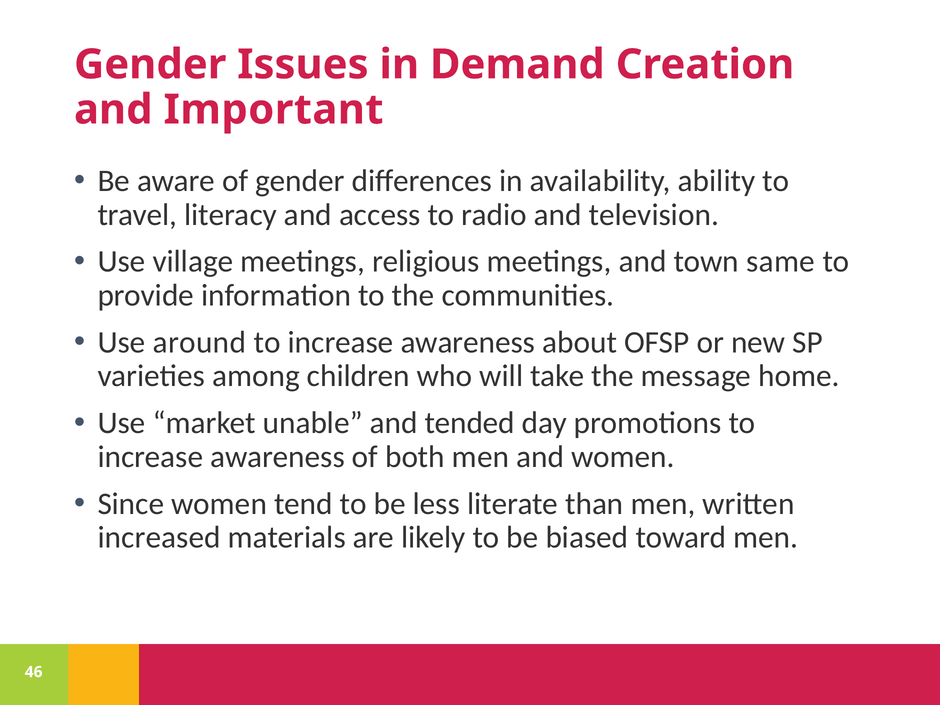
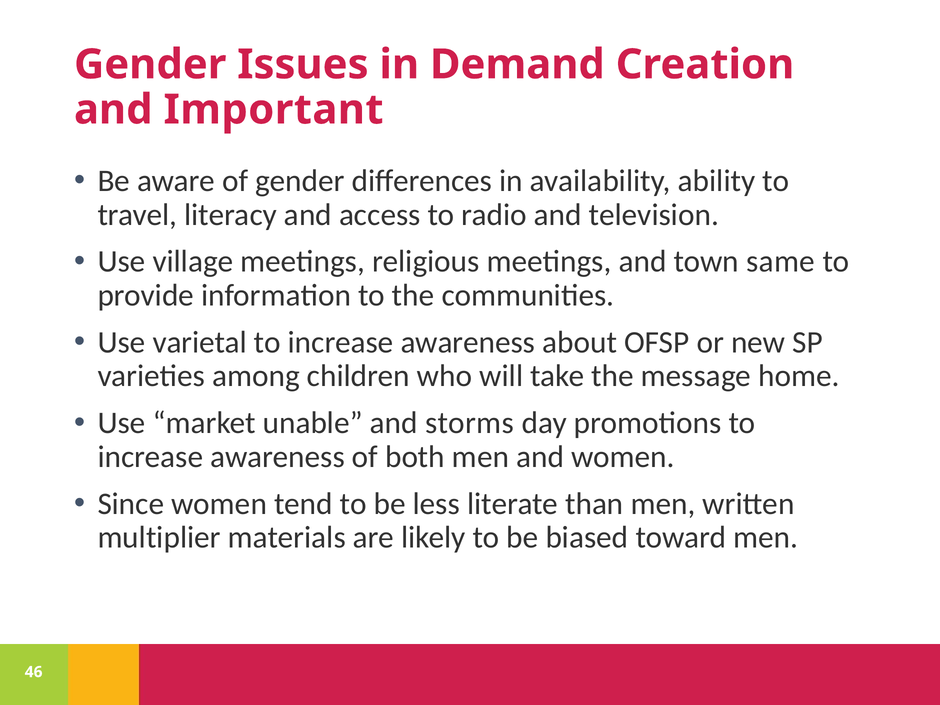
around: around -> varietal (200, 342)
tended: tended -> storms (470, 423)
increased: increased -> multiplier (159, 538)
